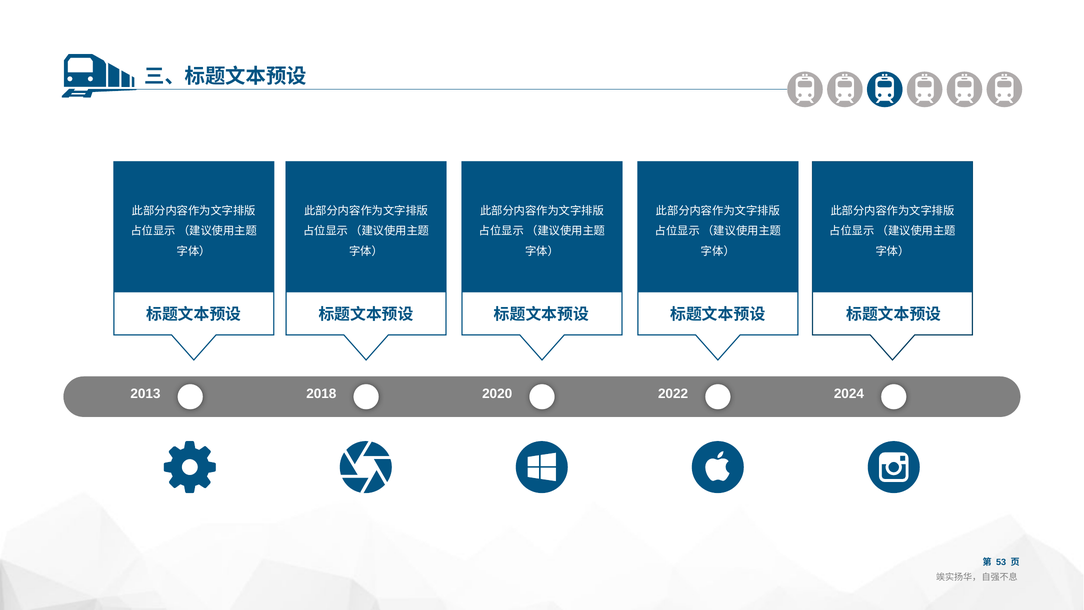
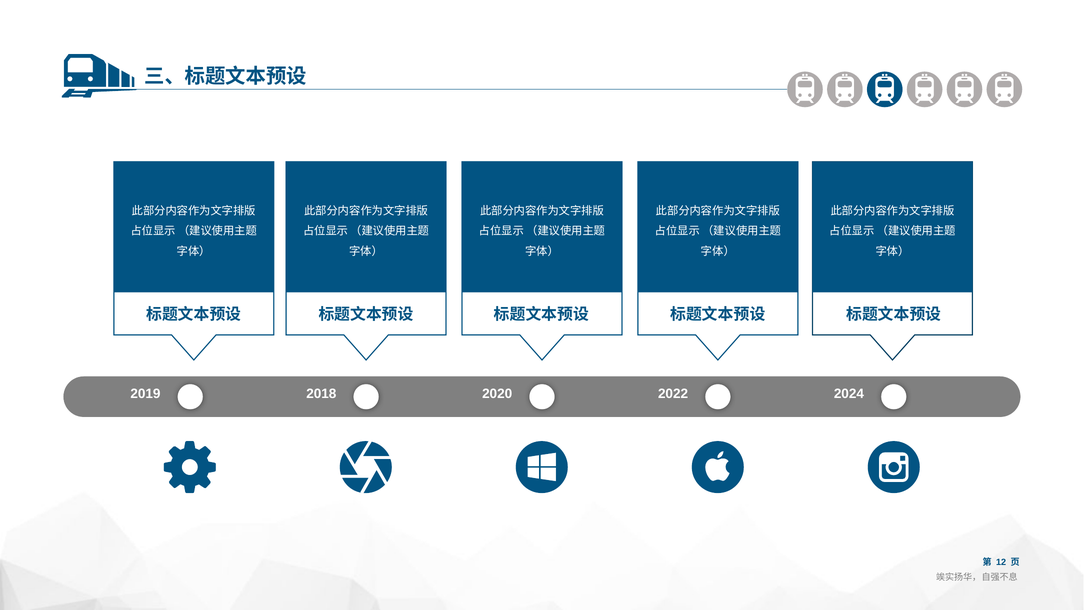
2013: 2013 -> 2019 (145, 394)
53: 53 -> 12 (1001, 562)
